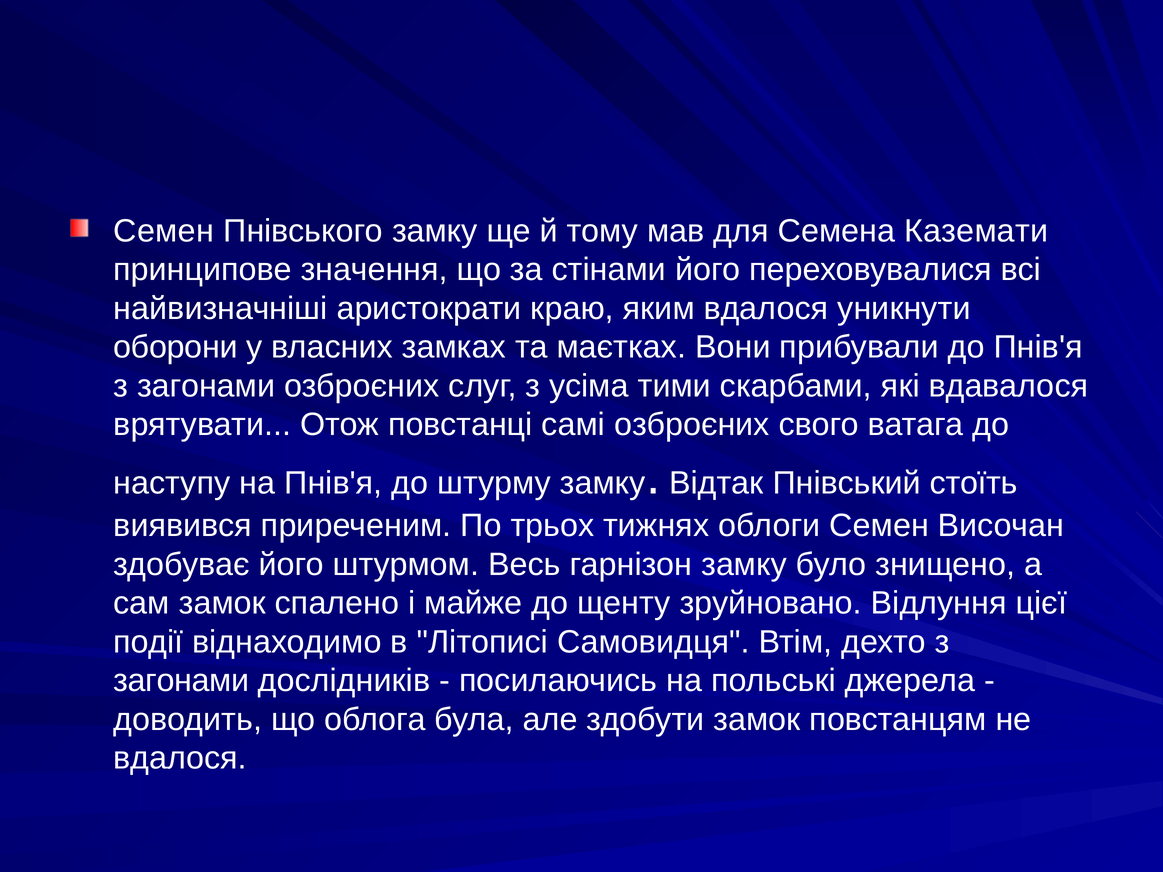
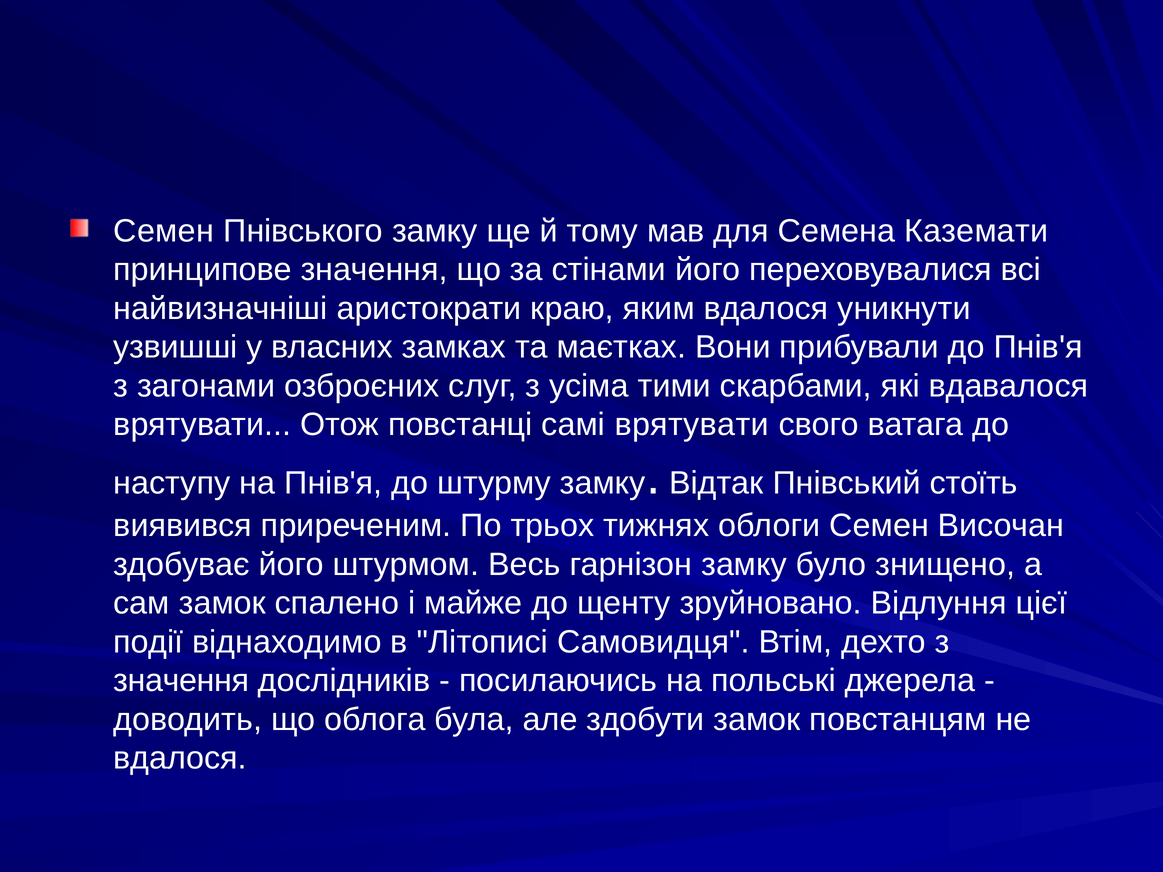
оборони: оборони -> узвишші (175, 347)
самі озброєних: озброєних -> врятувати (692, 425)
загонами: загонами -> значення (181, 681)
